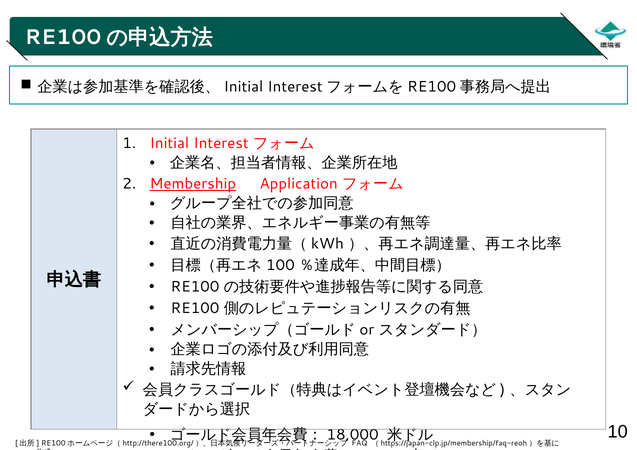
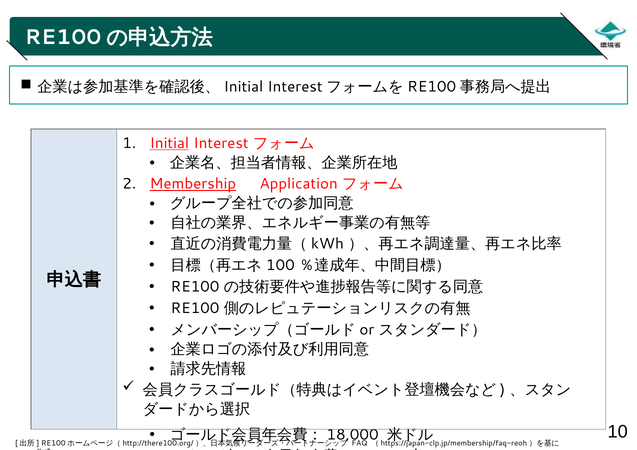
Initial underline: none -> present (169, 143)
